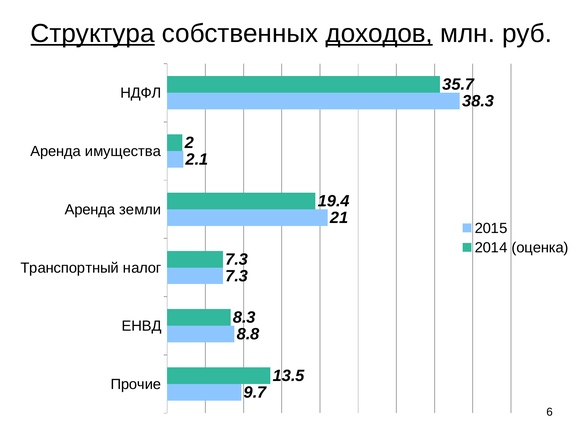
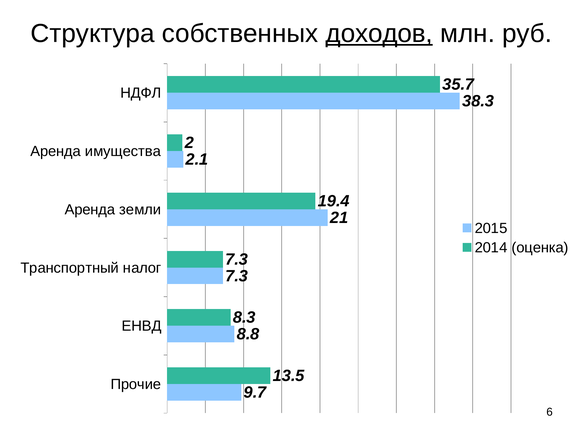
Структура underline: present -> none (93, 34)
